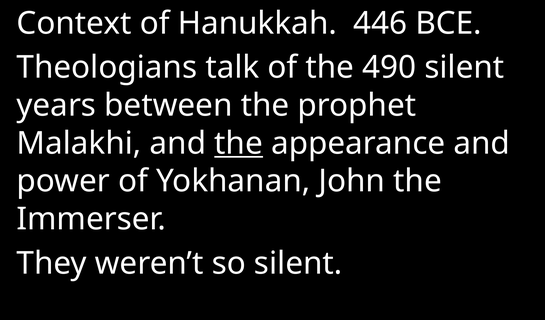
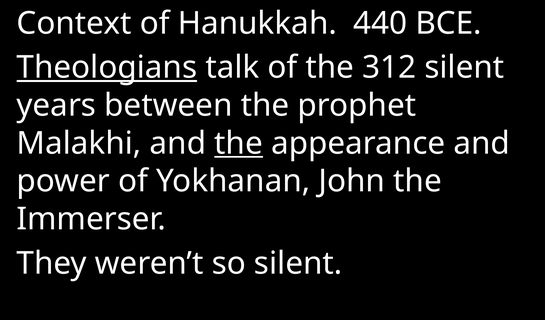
446: 446 -> 440 (380, 23)
Theologians underline: none -> present (107, 67)
490: 490 -> 312 (389, 67)
